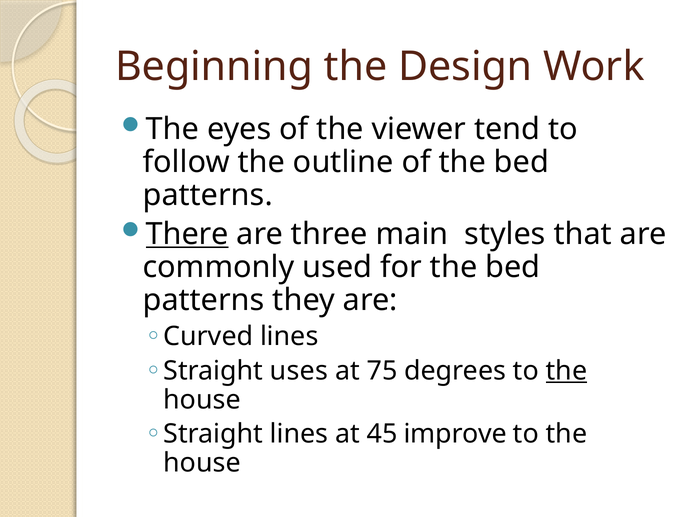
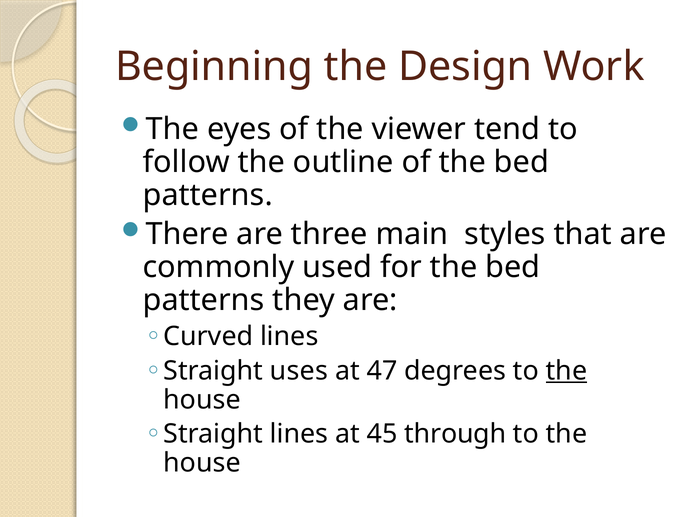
There underline: present -> none (187, 234)
75: 75 -> 47 (382, 371)
improve: improve -> through (455, 434)
